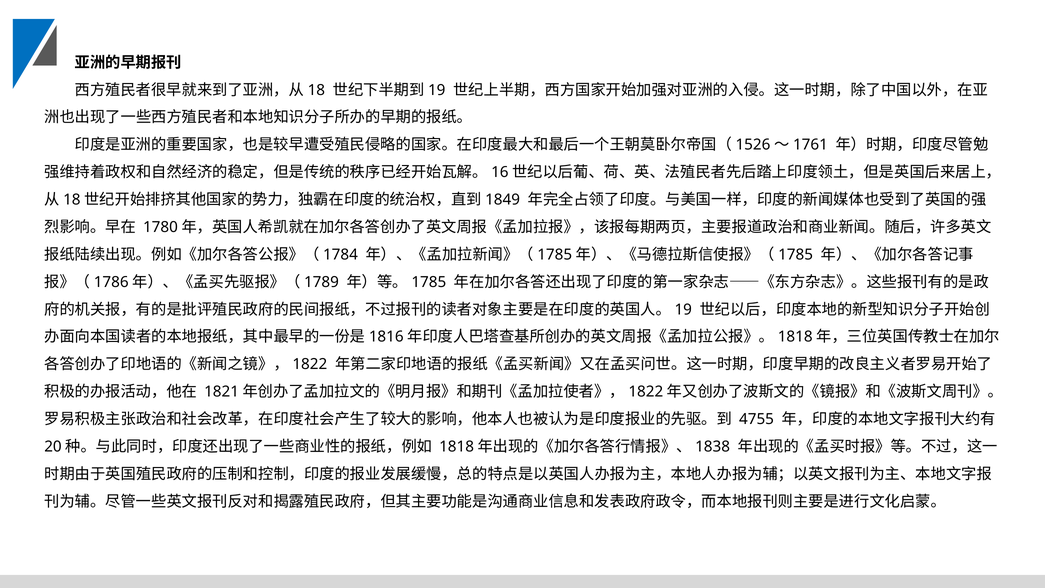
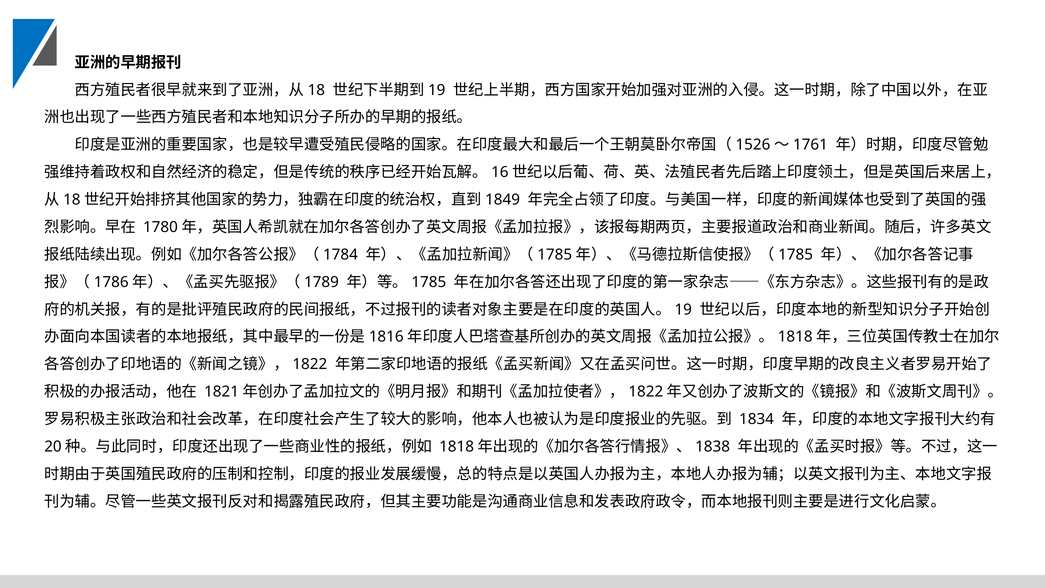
4755: 4755 -> 1834 (757, 419)
